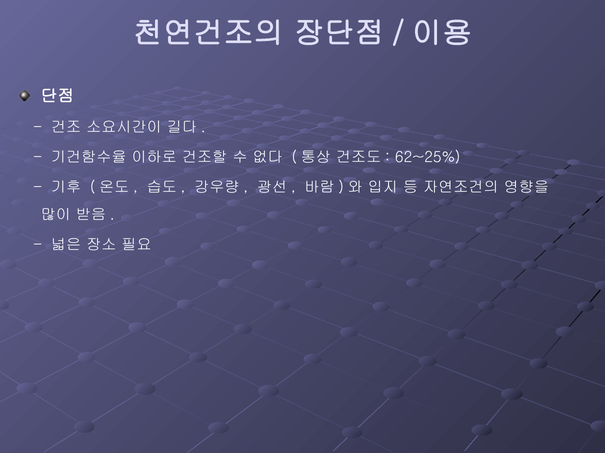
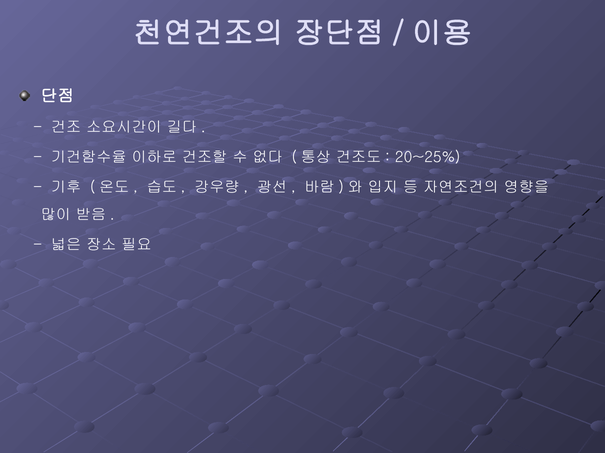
62~25%: 62~25% -> 20~25% (428, 158)
